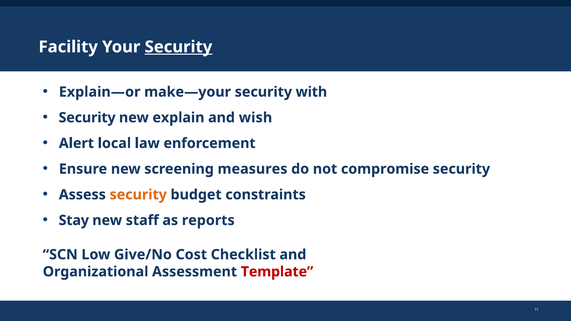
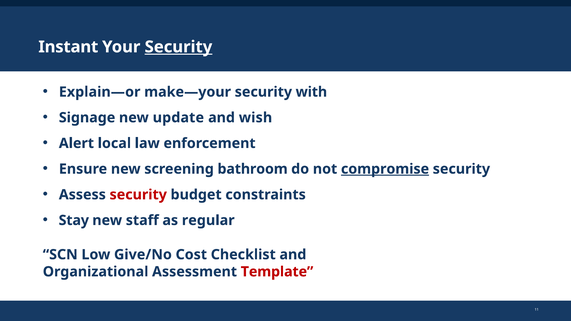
Facility: Facility -> Instant (68, 47)
Security: Security -> Signage (87, 118)
explain: explain -> update (178, 118)
measures: measures -> bathroom (253, 169)
compromise underline: none -> present (385, 169)
security colour: orange -> red (138, 195)
reports: reports -> regular (208, 220)
